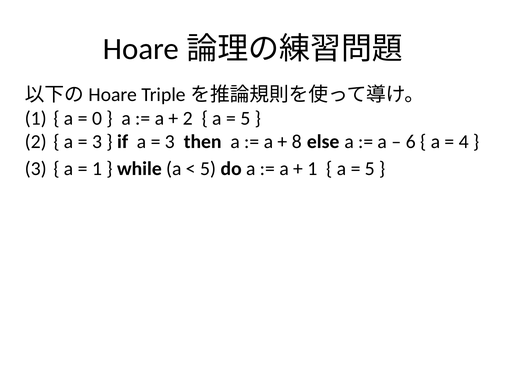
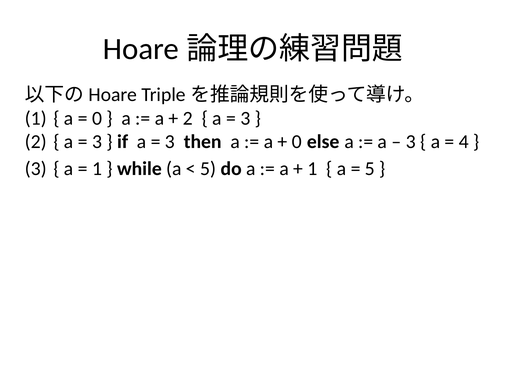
5: 5 -> 3 (245, 118)
8: 8 -> 0 (297, 142)
6: 6 -> 3 (411, 142)
